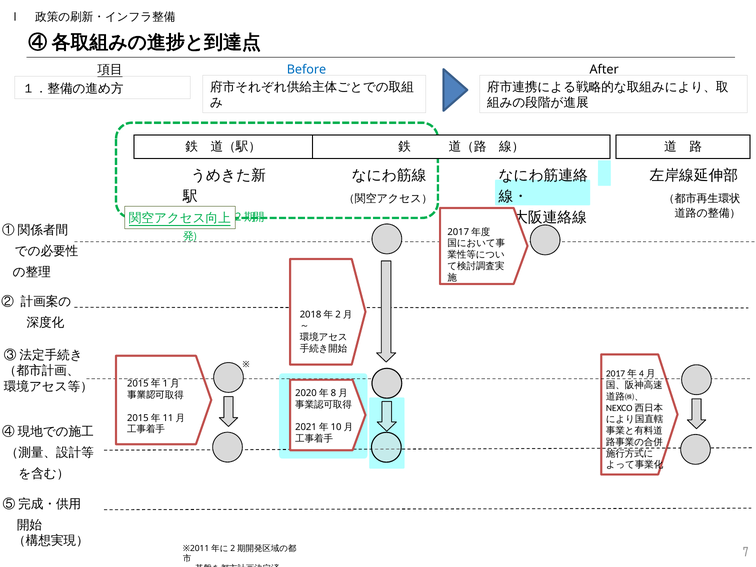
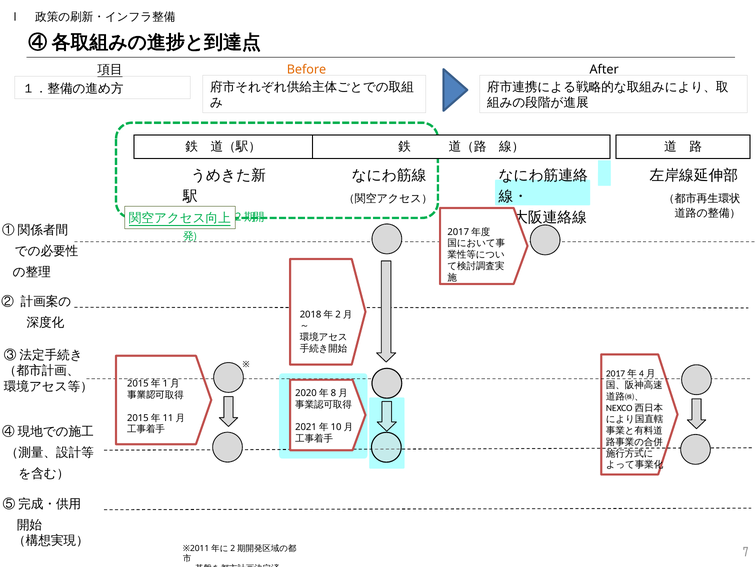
Before colour: blue -> orange (306, 70)
